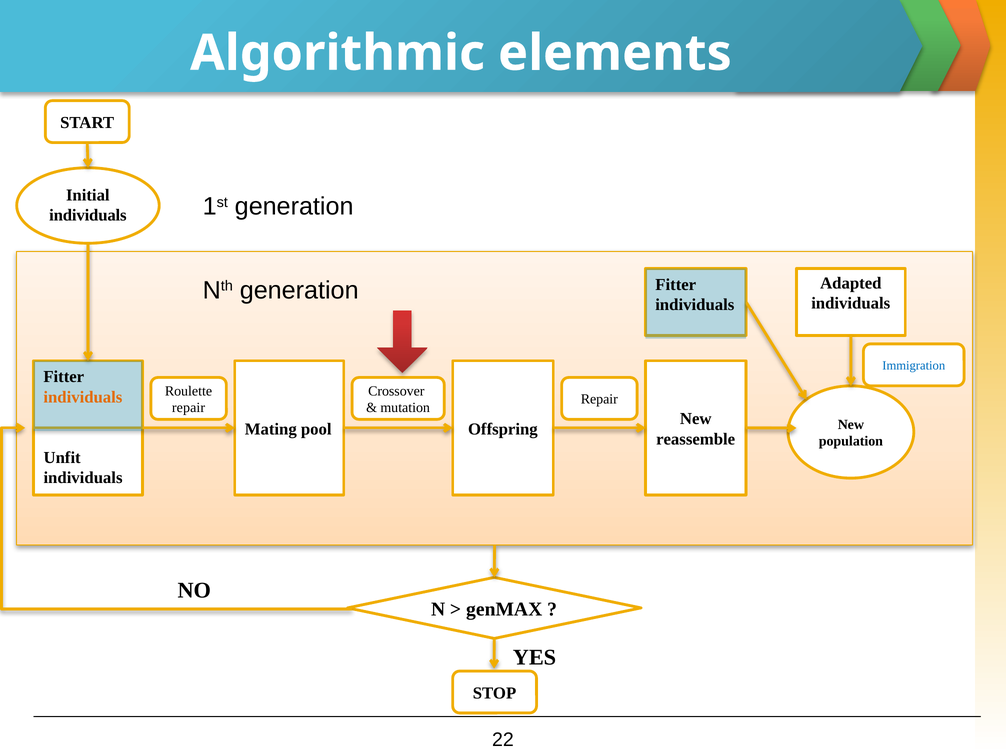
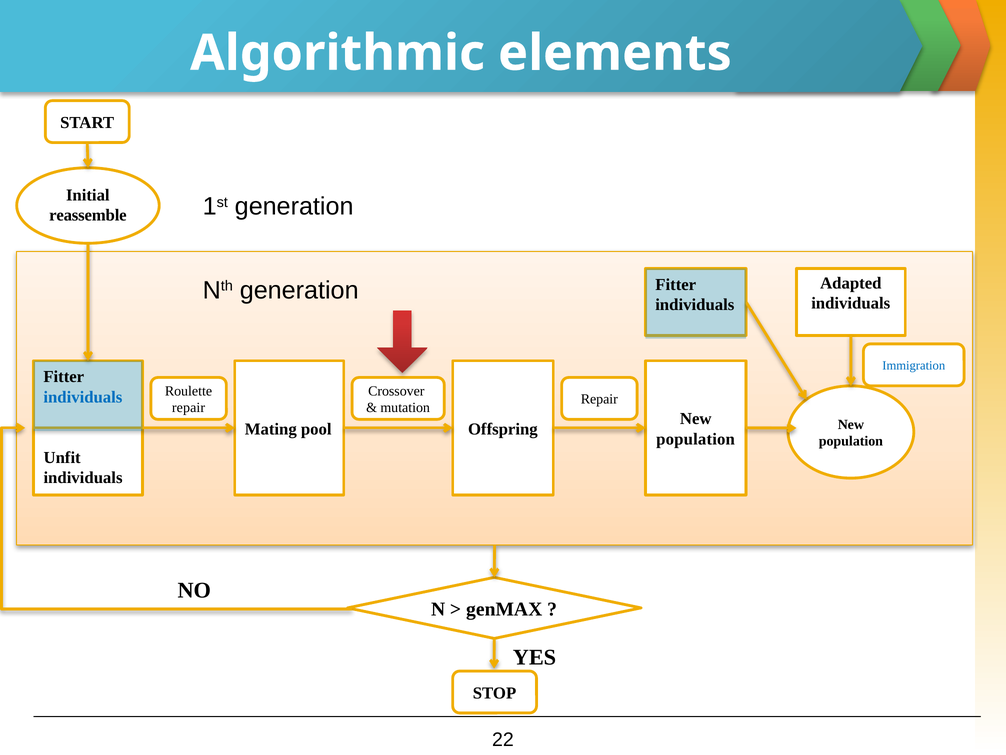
individuals: individuals -> reassemble (88, 215)
individuals colour: orange -> blue (83, 397)
reassemble: reassemble -> population (696, 439)
